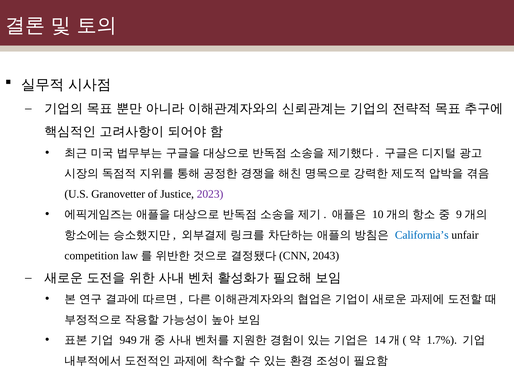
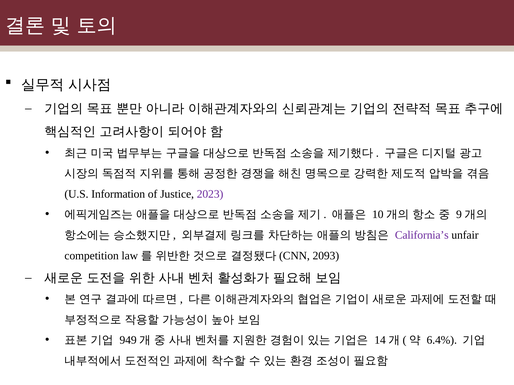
Granovetter: Granovetter -> Information (118, 194)
California’s colour: blue -> purple (422, 235)
2043: 2043 -> 2093 (326, 256)
1.7%: 1.7% -> 6.4% (442, 341)
